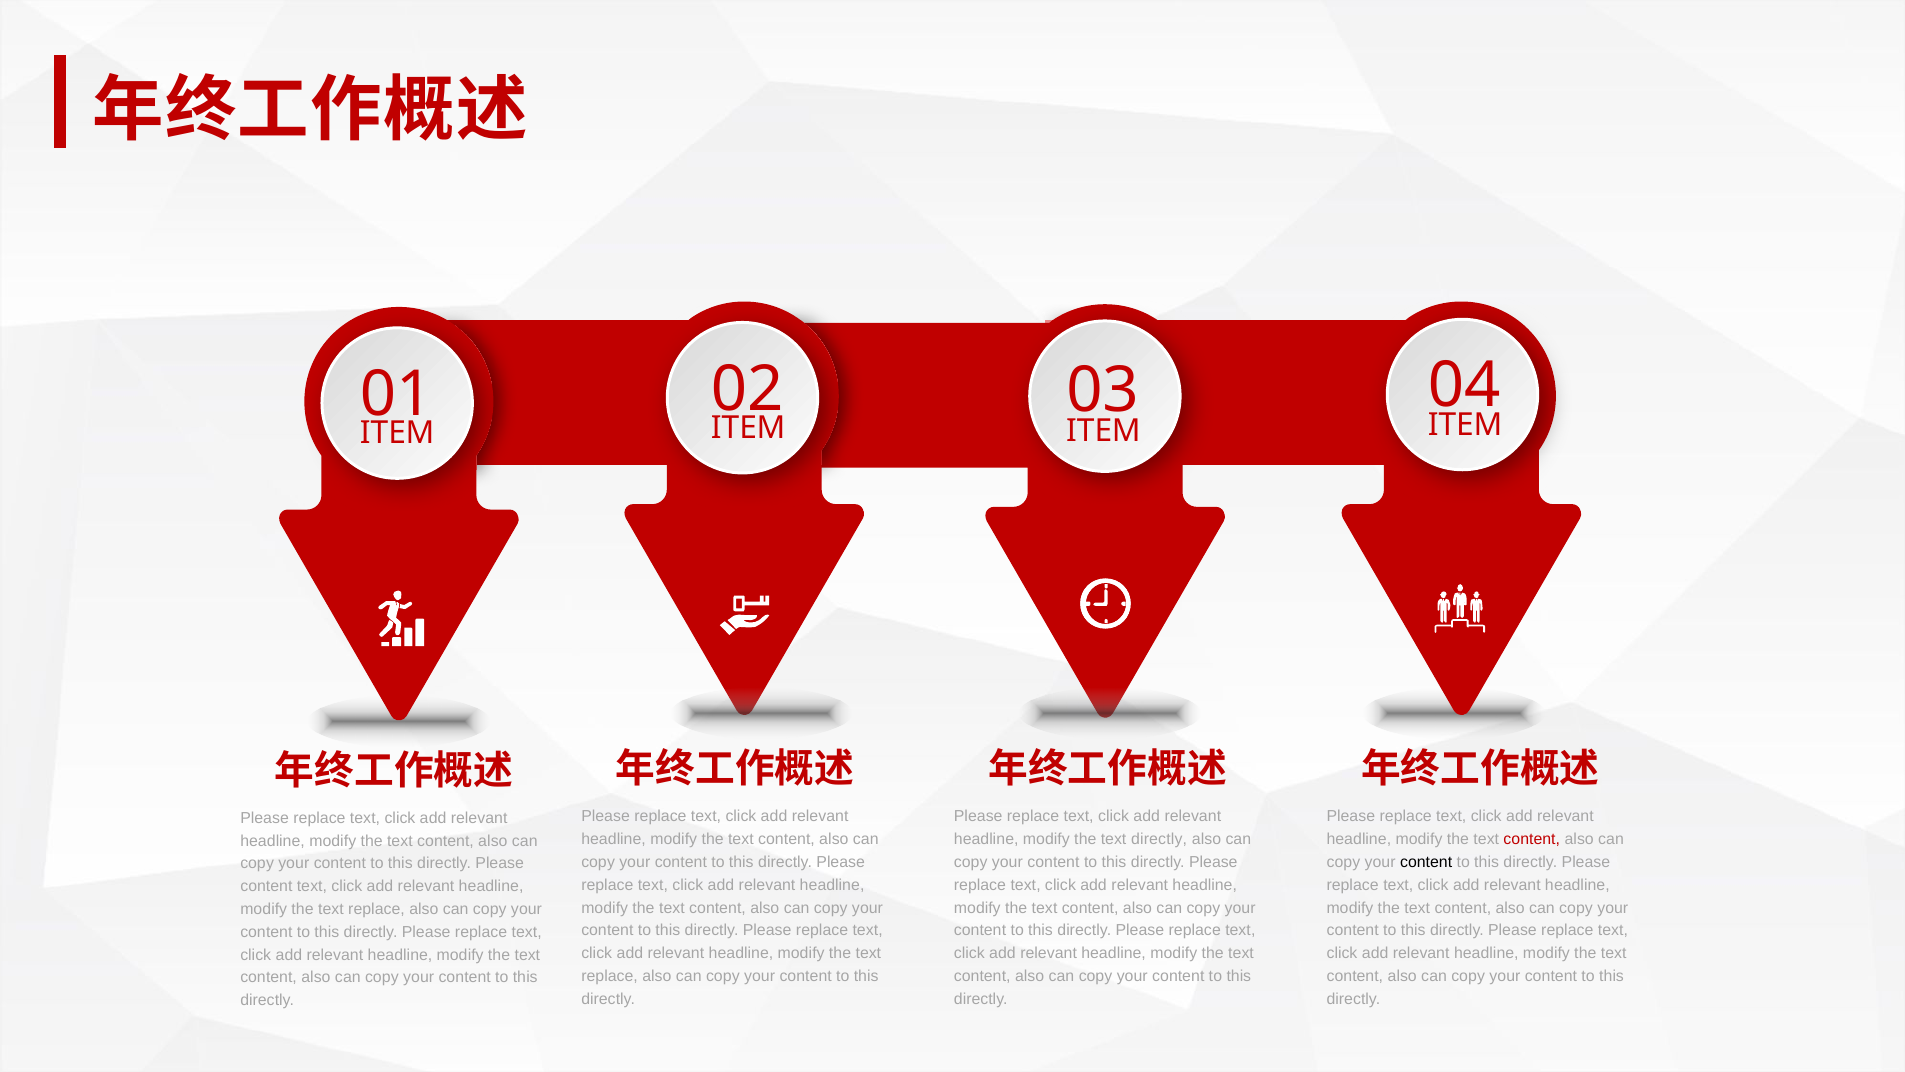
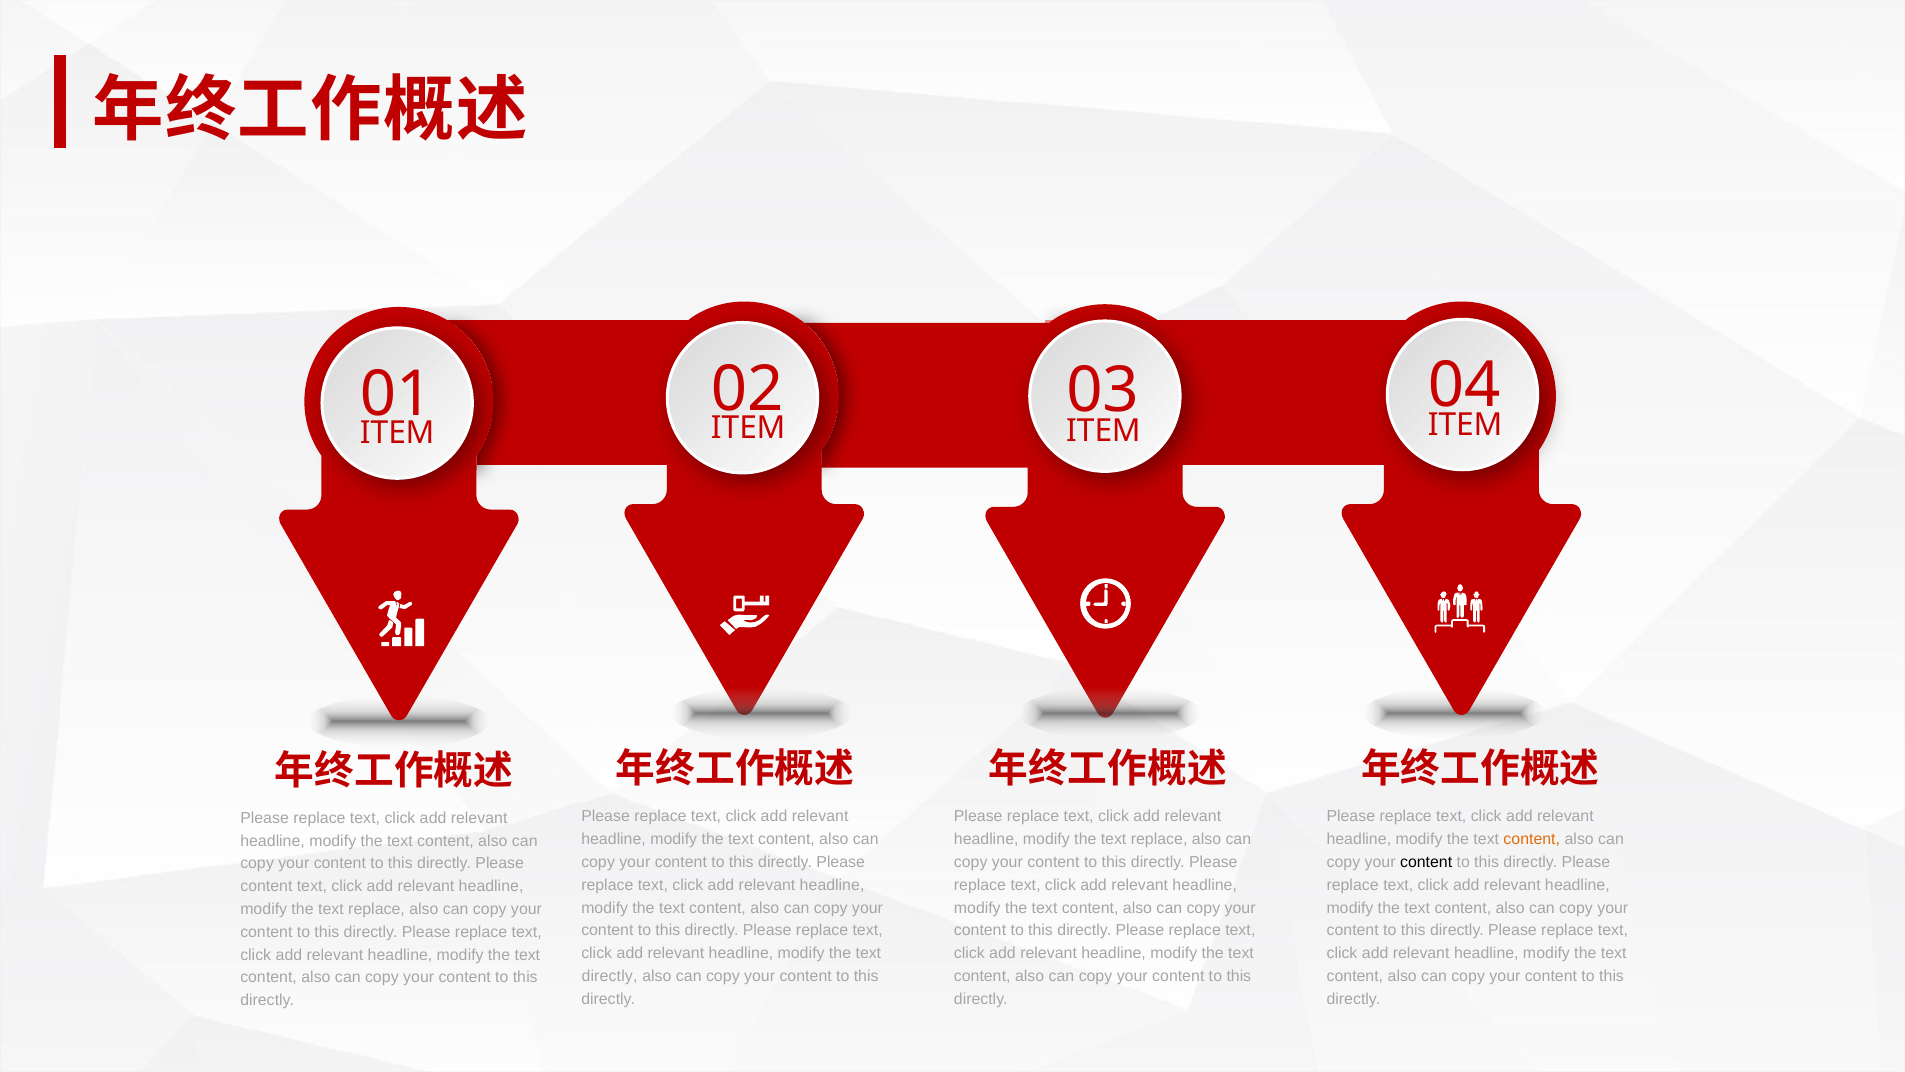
directly: directly -> replace (1159, 839)
content colour: red -> orange (1532, 839)
replace: replace -> directly (609, 976)
